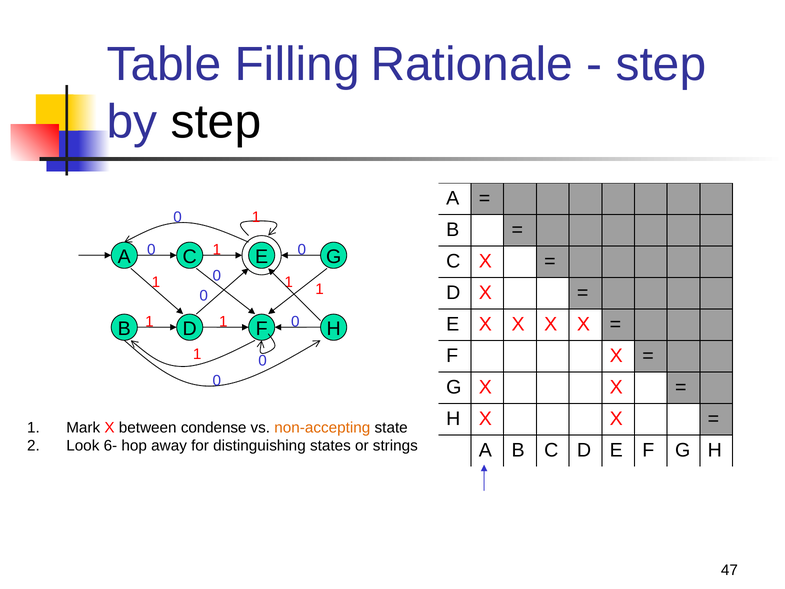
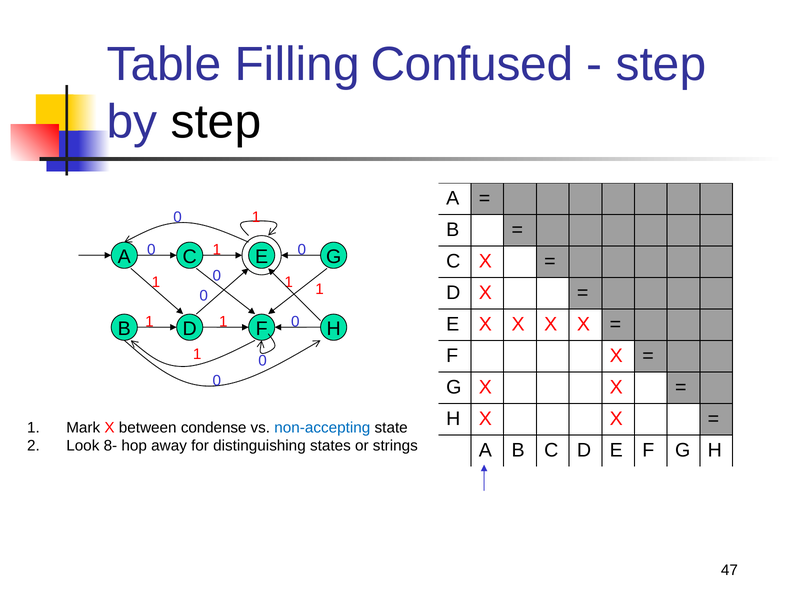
Rationale: Rationale -> Confused (472, 64)
non-accepting colour: orange -> blue (322, 427)
6-: 6- -> 8- (110, 446)
